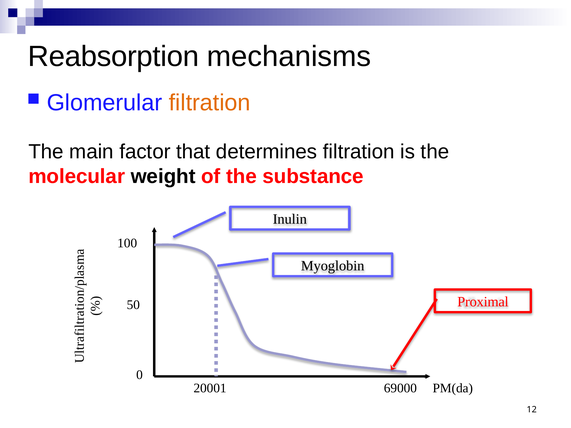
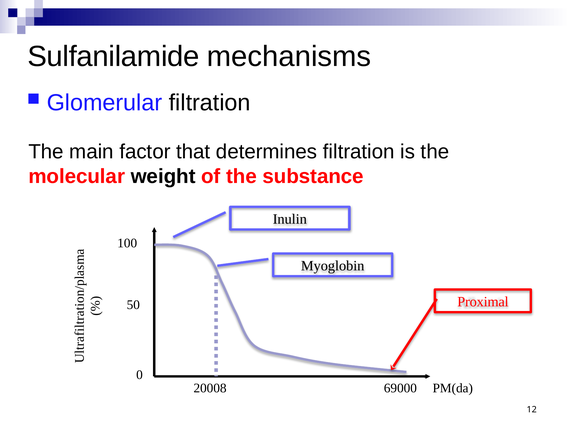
Reabsorption: Reabsorption -> Sulfanilamide (113, 57)
filtration colour: orange -> black (210, 103)
20001: 20001 -> 20008 (210, 388)
